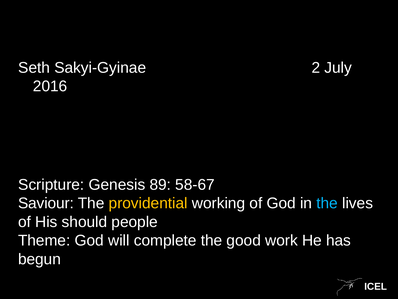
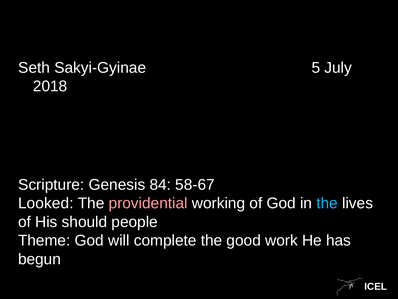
2: 2 -> 5 (316, 68)
2016: 2016 -> 2018 (50, 86)
89: 89 -> 84 (160, 184)
Saviour: Saviour -> Looked (46, 203)
providential colour: yellow -> pink (148, 203)
